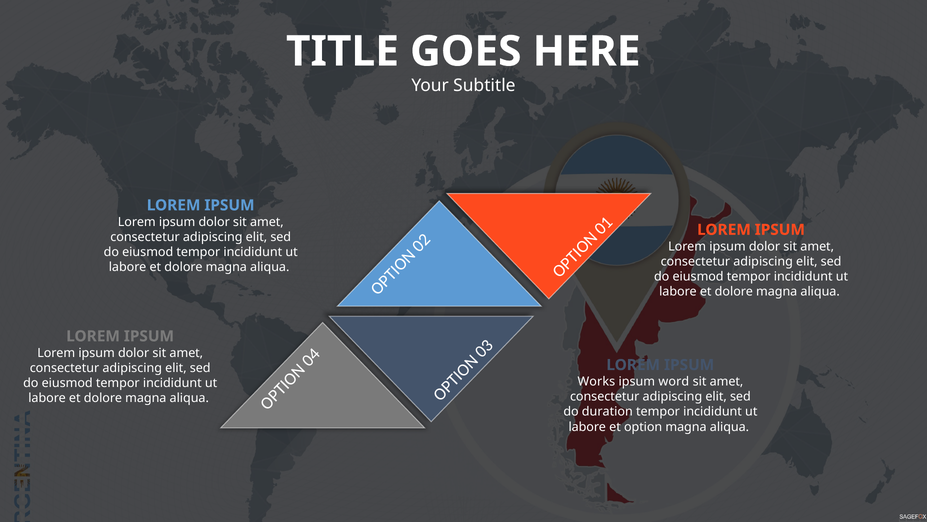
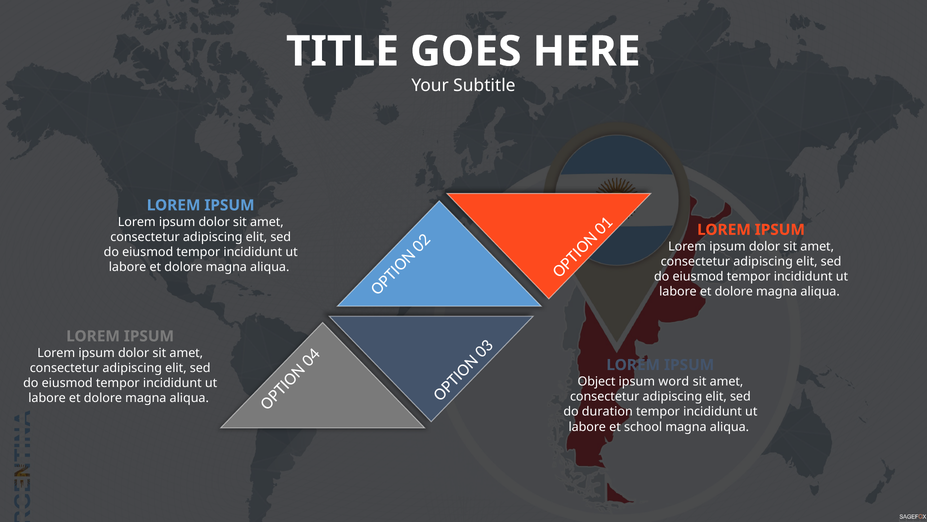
Works: Works -> Object (597, 381)
option: option -> school (643, 426)
